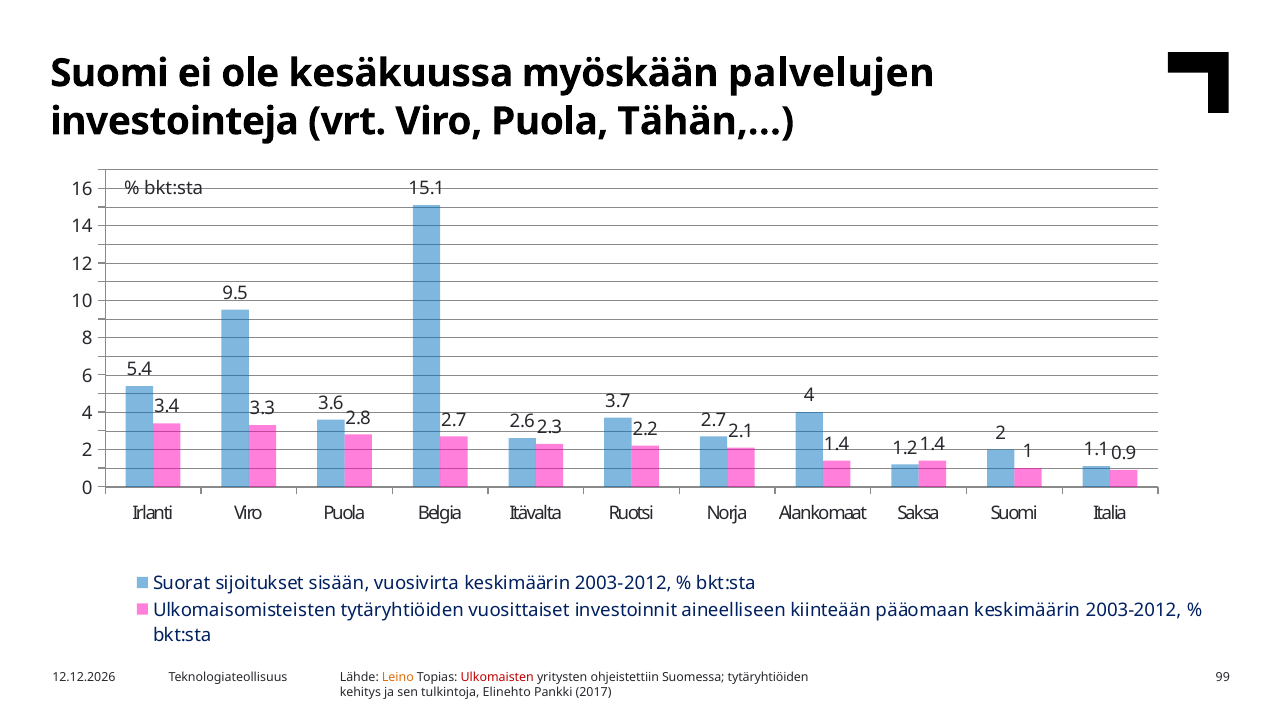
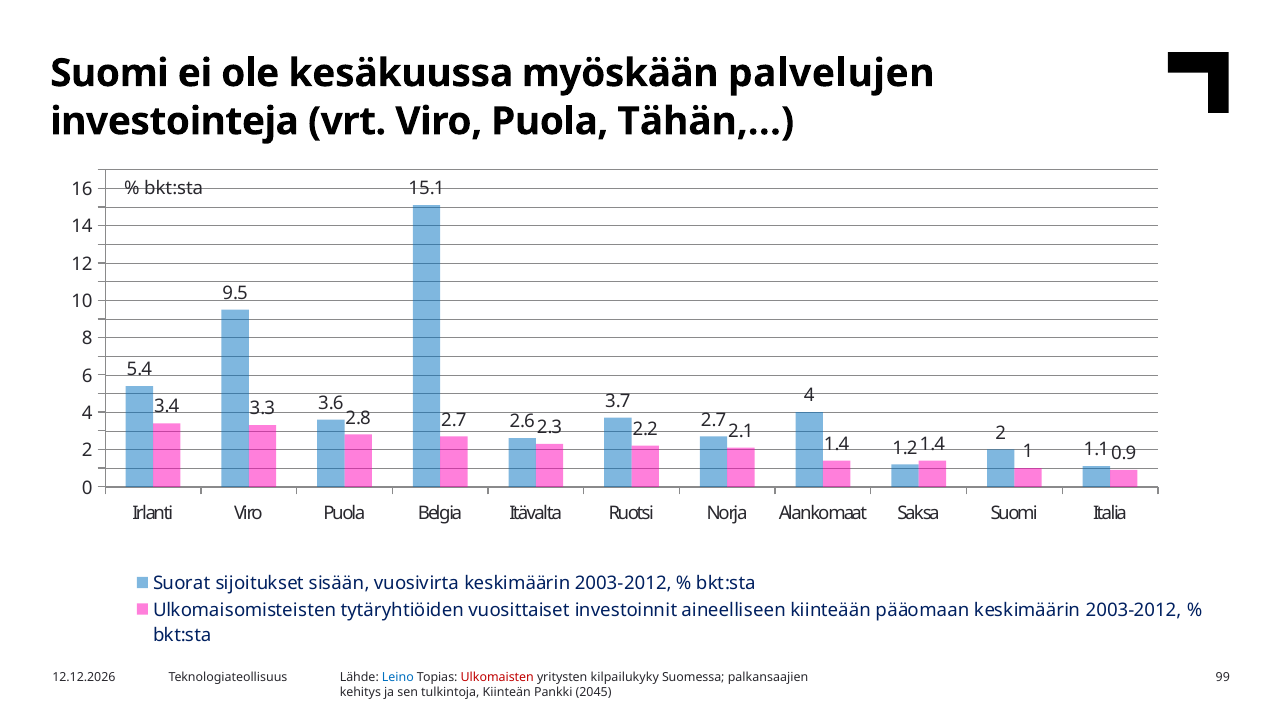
Leino colour: orange -> blue (398, 677)
ohjeistettiin: ohjeistettiin -> kilpailukyky (625, 677)
Suomessa tytäryhtiöiden: tytäryhtiöiden -> palkansaajien (768, 677)
Elinehto: Elinehto -> Kiinteän (507, 692)
2017: 2017 -> 2045 (594, 692)
